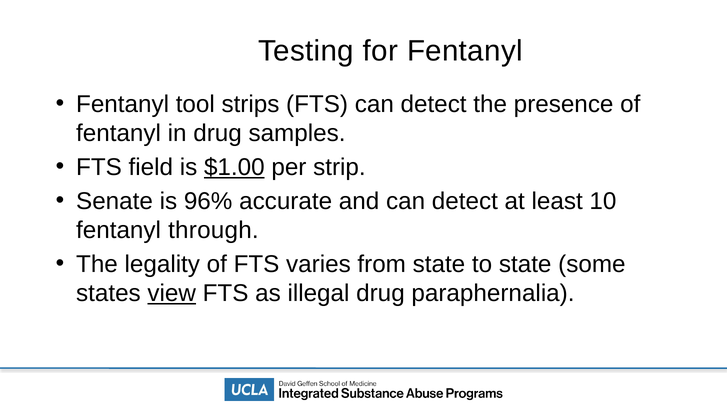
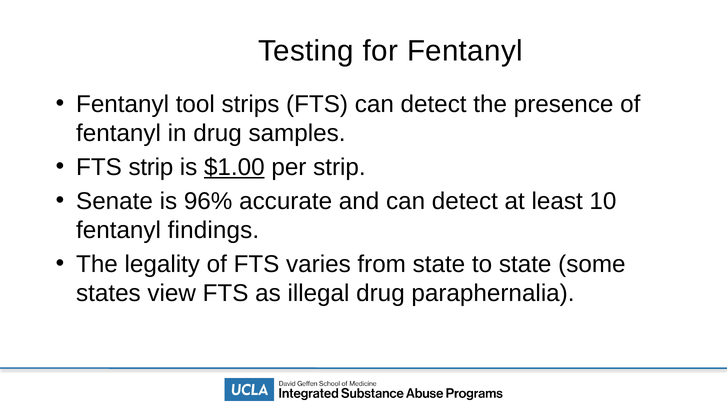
FTS field: field -> strip (151, 167)
through: through -> findings (213, 230)
view underline: present -> none (172, 293)
